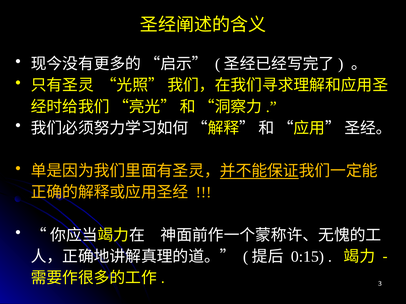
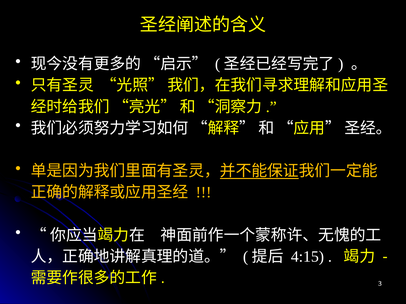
0:15: 0:15 -> 4:15 (307, 257)
